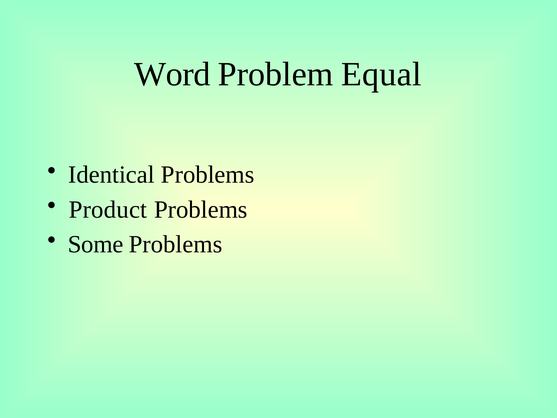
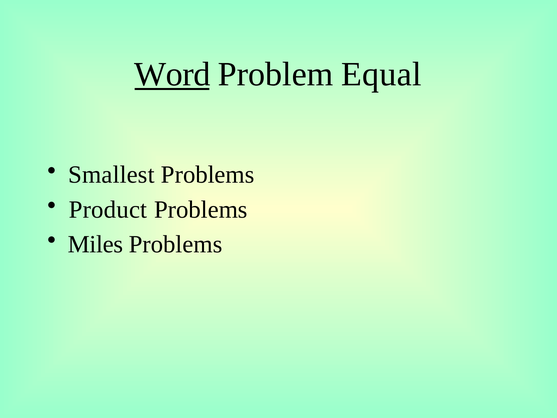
Word underline: none -> present (172, 74)
Identical: Identical -> Smallest (111, 175)
Some: Some -> Miles (96, 244)
